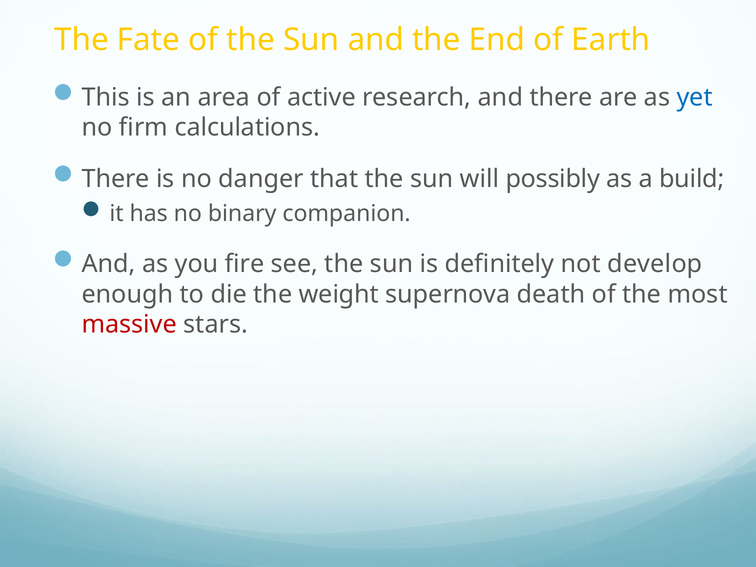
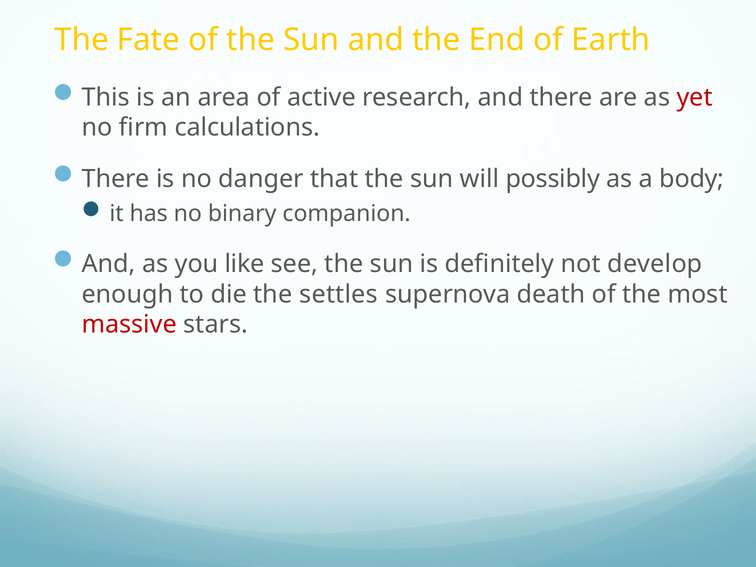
yet colour: blue -> red (695, 97)
build: build -> body (692, 179)
fire: fire -> like (245, 264)
weight: weight -> settles (339, 294)
